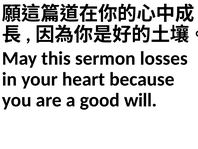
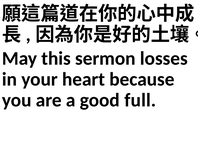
will: will -> full (140, 100)
